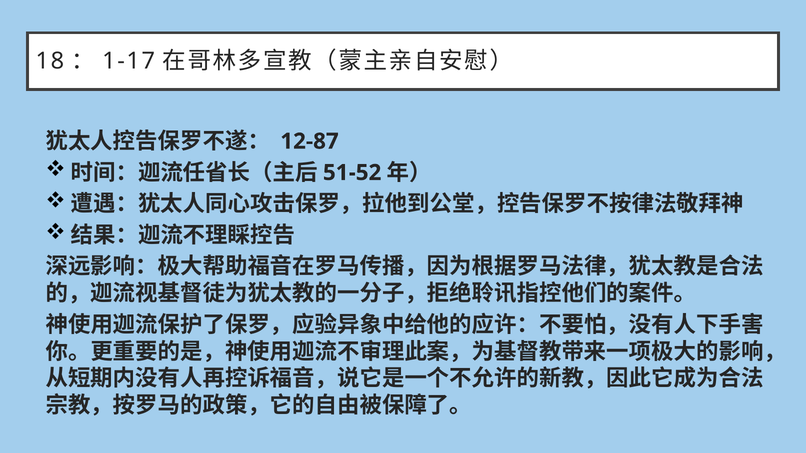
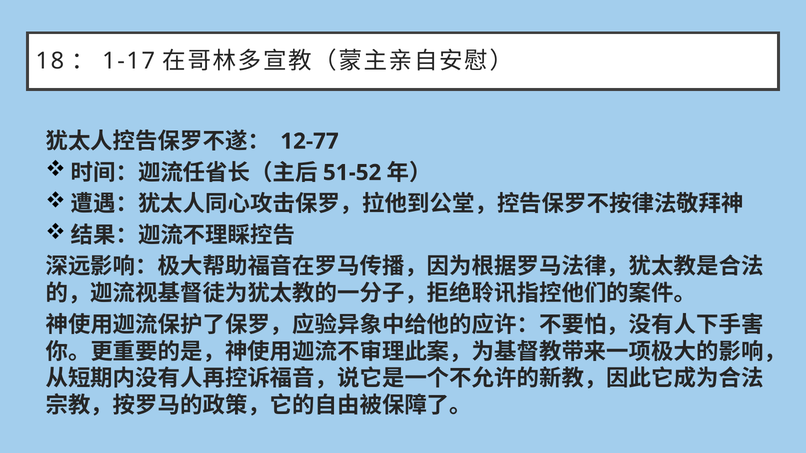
12-87: 12-87 -> 12-77 (310, 141)
